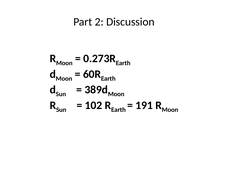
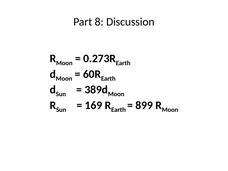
2: 2 -> 8 (99, 22)
102: 102 -> 169 (93, 105)
191: 191 -> 899 (144, 105)
